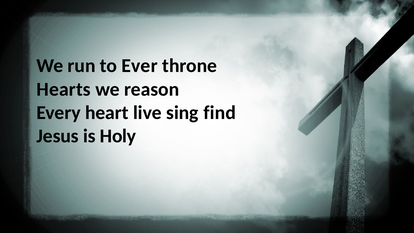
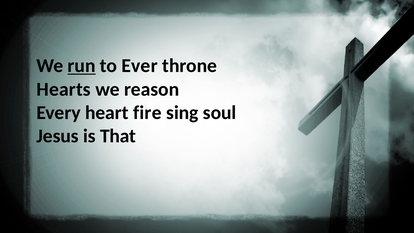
run underline: none -> present (82, 66)
live: live -> fire (147, 113)
find: find -> soul (220, 113)
Holy: Holy -> That (118, 136)
